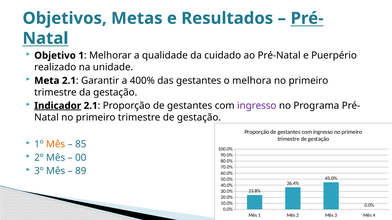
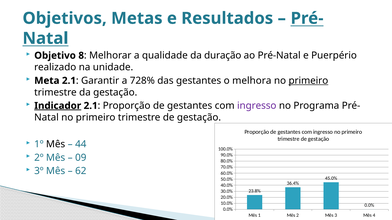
Objetivo 1: 1 -> 8 (81, 56)
cuidado: cuidado -> duração (223, 56)
400%: 400% -> 728% (142, 81)
primeiro underline: none -> present (308, 81)
Mês colour: orange -> black (56, 144)
85: 85 -> 44 (81, 144)
00: 00 -> 09 (81, 158)
89: 89 -> 62 (81, 171)
